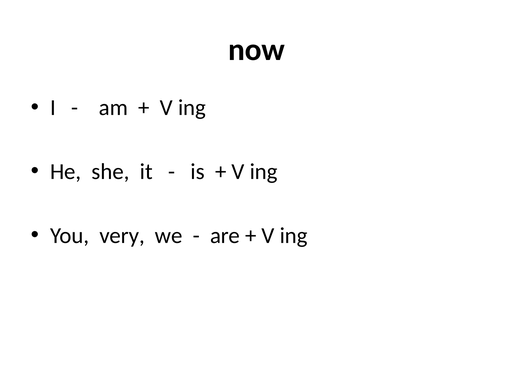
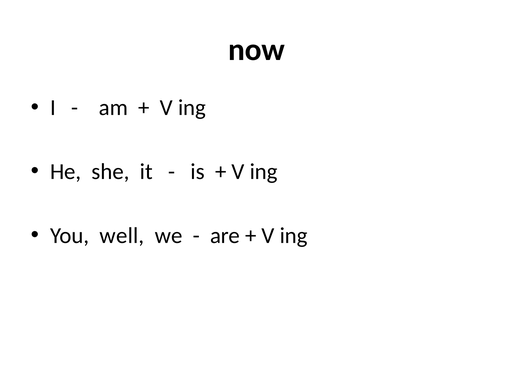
very: very -> well (122, 235)
